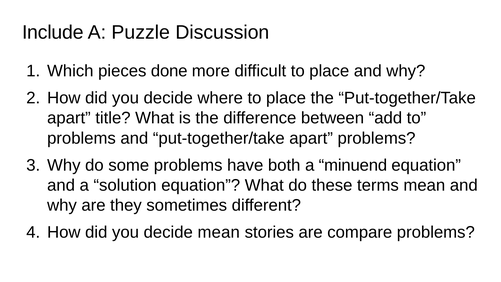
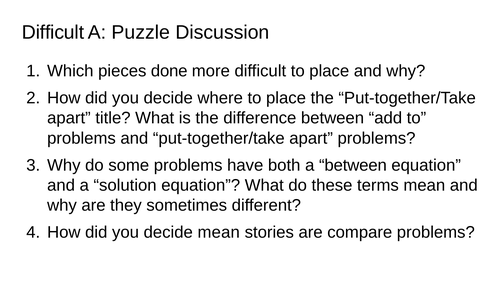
Include: Include -> Difficult (53, 32)
a minuend: minuend -> between (353, 165)
